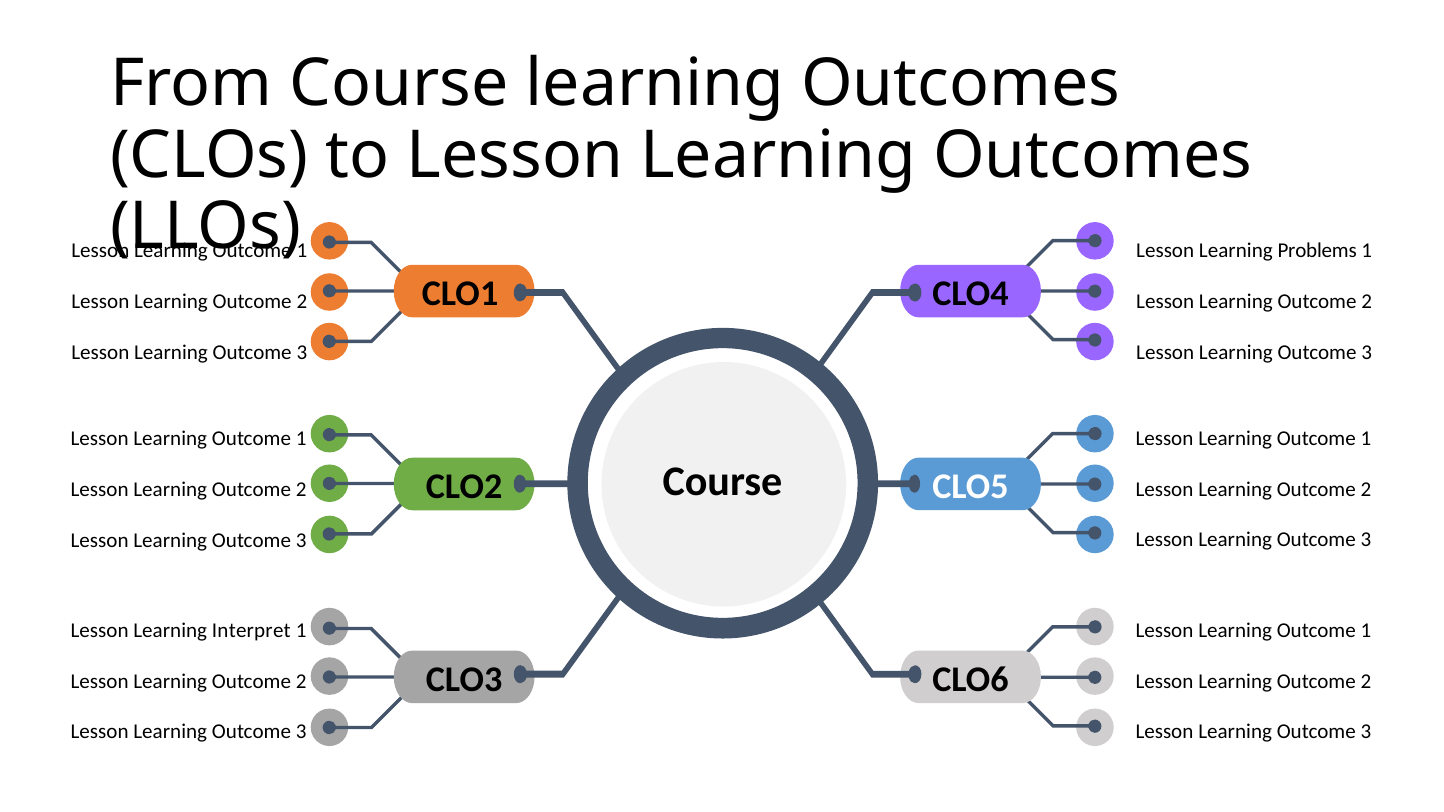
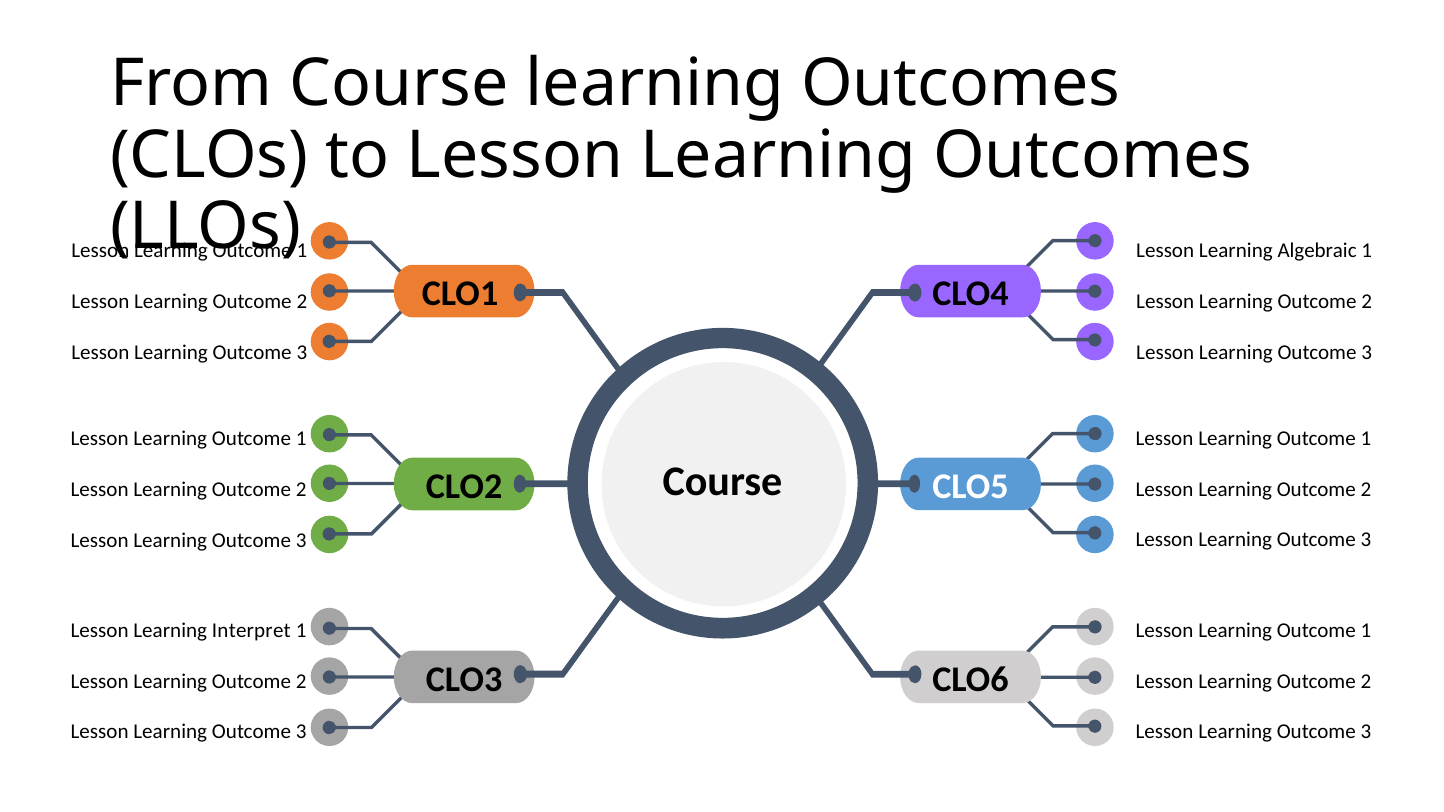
Problems: Problems -> Algebraic (1317, 251)
